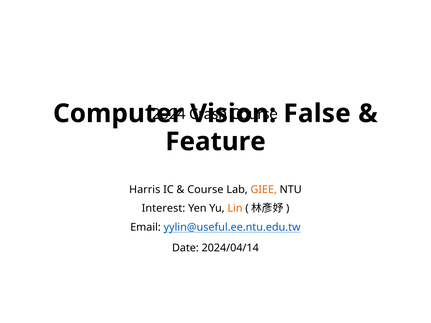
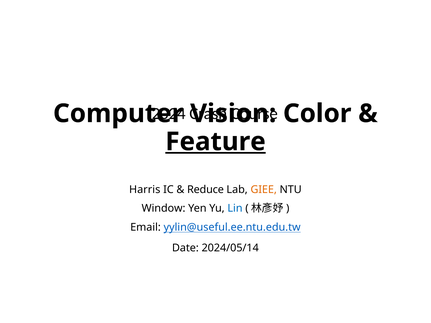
False: False -> Color (317, 114)
Feature underline: none -> present (216, 142)
Course: Course -> Reduce (205, 190)
Interest: Interest -> Window (164, 209)
Lin colour: orange -> blue (235, 209)
2024/04/14: 2024/04/14 -> 2024/05/14 (230, 248)
